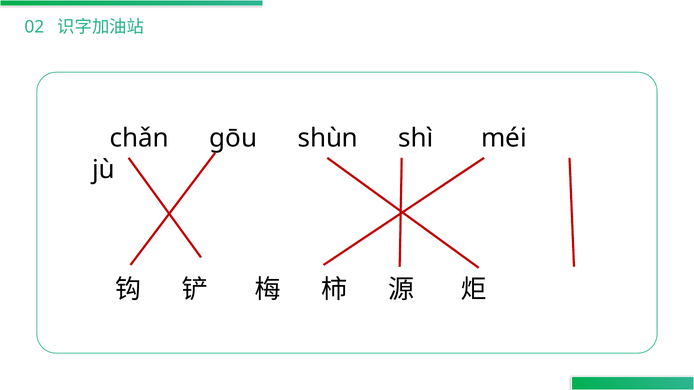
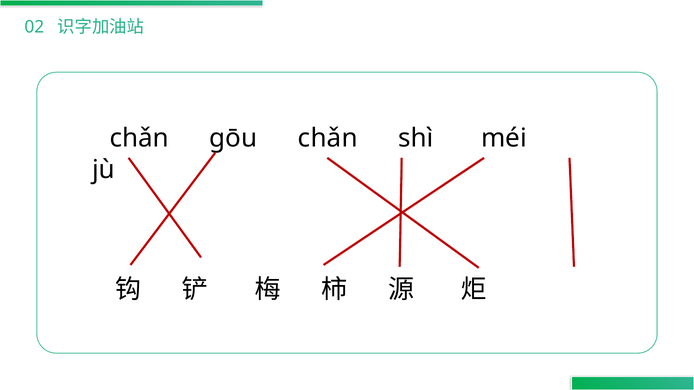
gōu shùn: shùn -> chǎn (328, 138)
